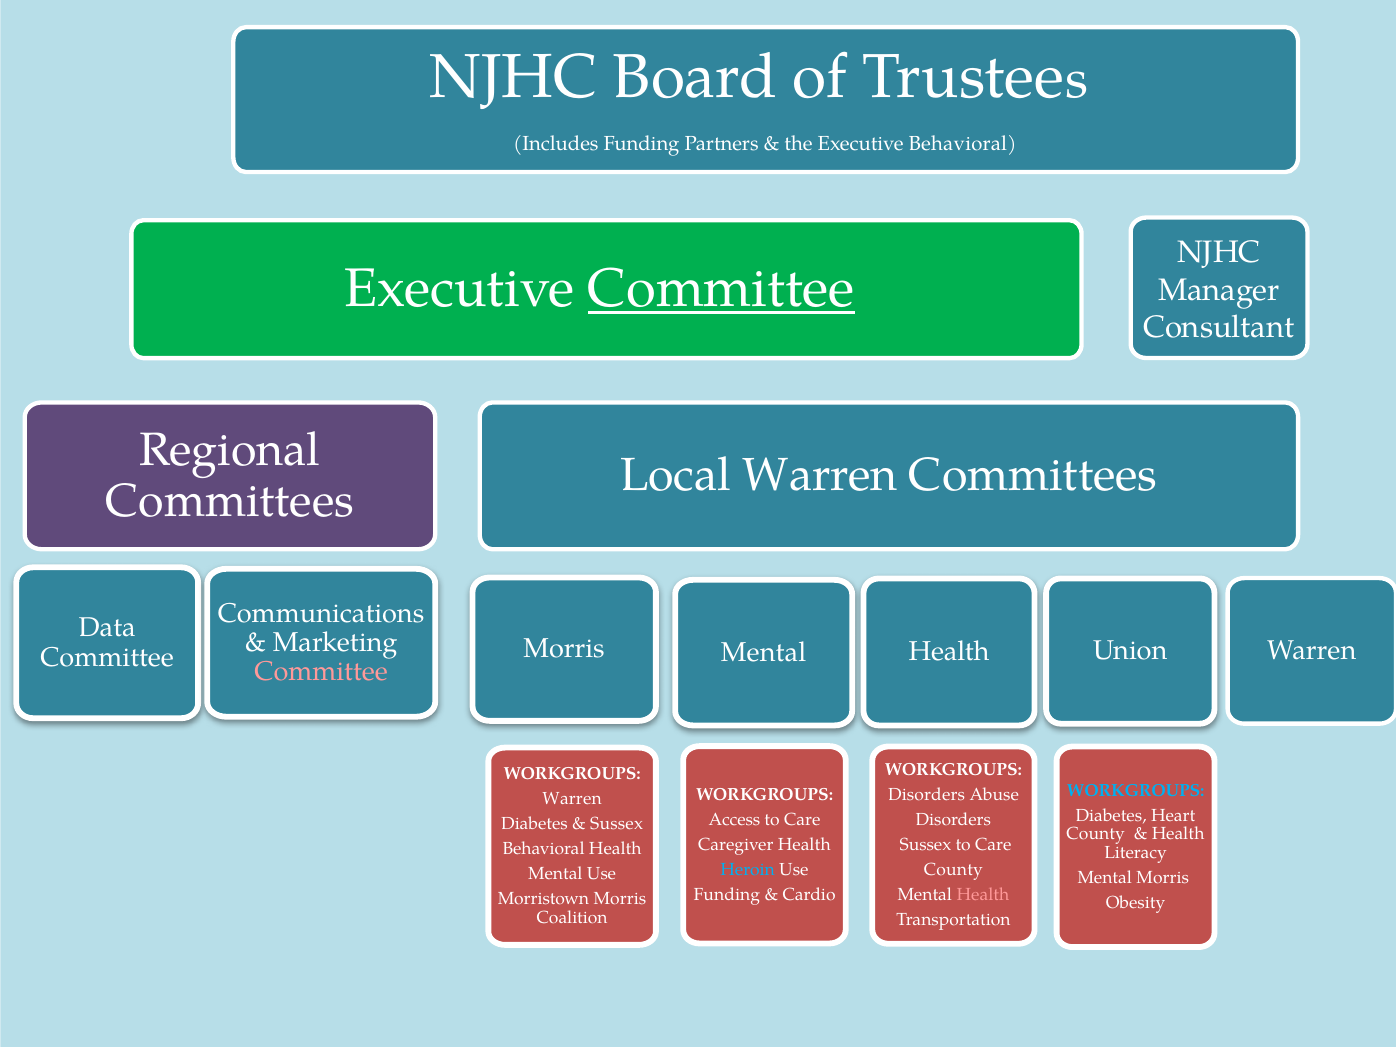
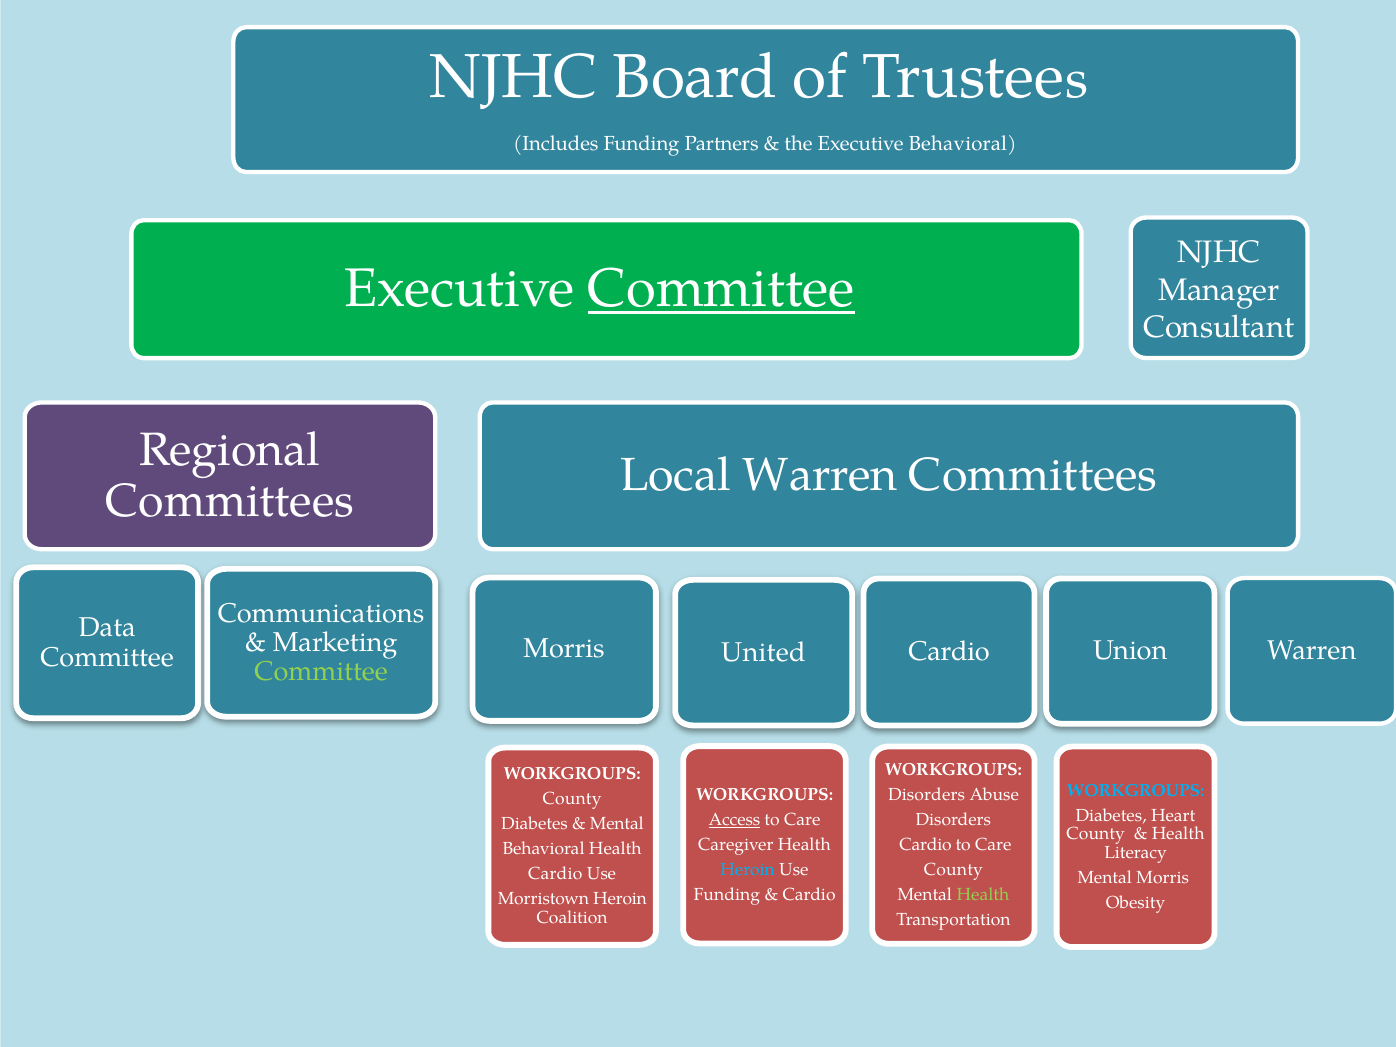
Health: Health -> Cardio (949, 652)
Mental: Mental -> United (763, 652)
Committee colour: pink -> light green (321, 672)
Warren: Warren -> County (572, 799)
Access underline: none -> present (734, 820)
Sussex: Sussex -> Mental (617, 824)
Sussex: Sussex -> Cardio (926, 845)
Mental: Mental -> Cardio (555, 874)
Health colour: pink -> light green (983, 895)
Morristown Morris: Morris -> Heroin (620, 899)
